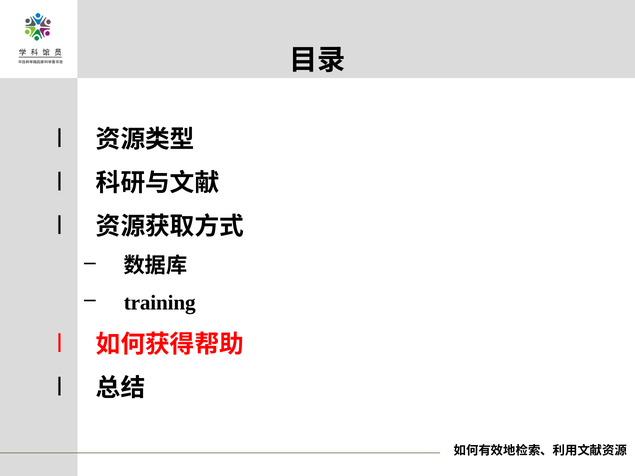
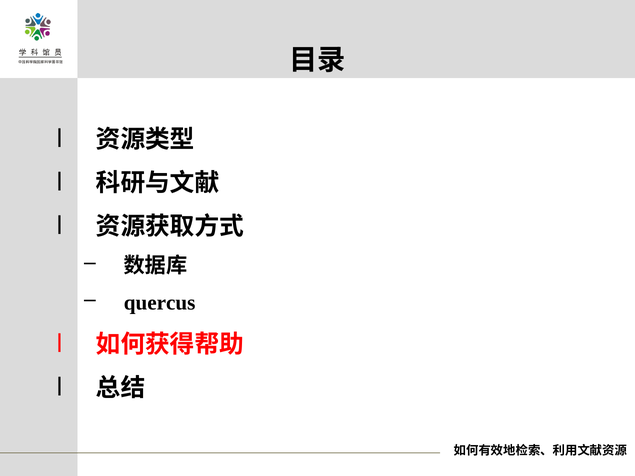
training: training -> quercus (160, 303)
